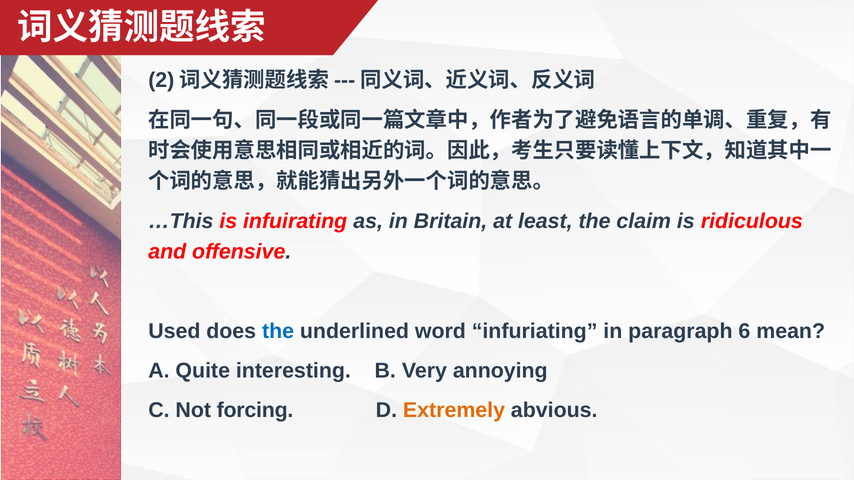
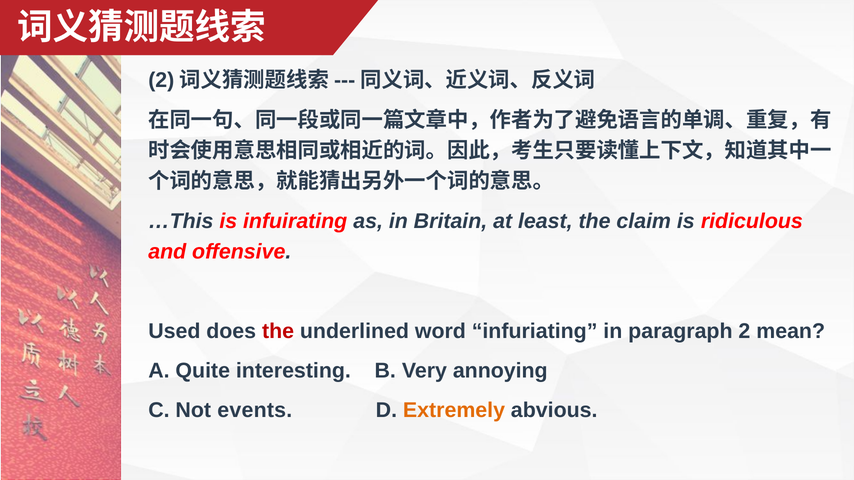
the colour: blue -> red (278, 331)
6: 6 -> 2 (744, 331)
forcing: forcing -> events (255, 411)
